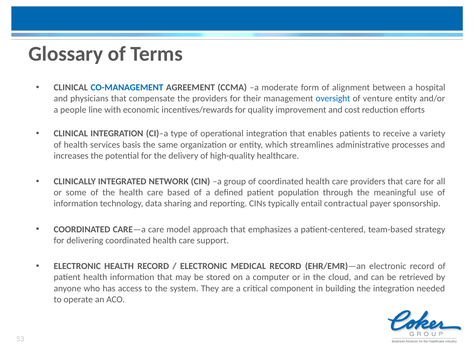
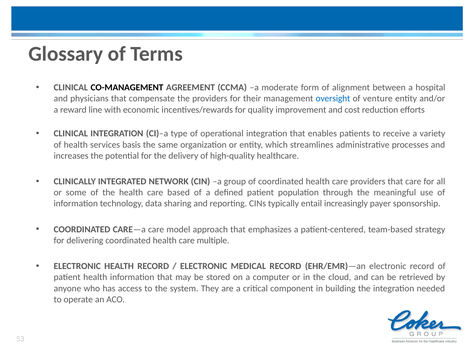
CO-MANAGEMENT colour: blue -> black (127, 88)
people: people -> reward (73, 110)
contractual: contractual -> increasingly (346, 204)
support: support -> multiple (213, 241)
